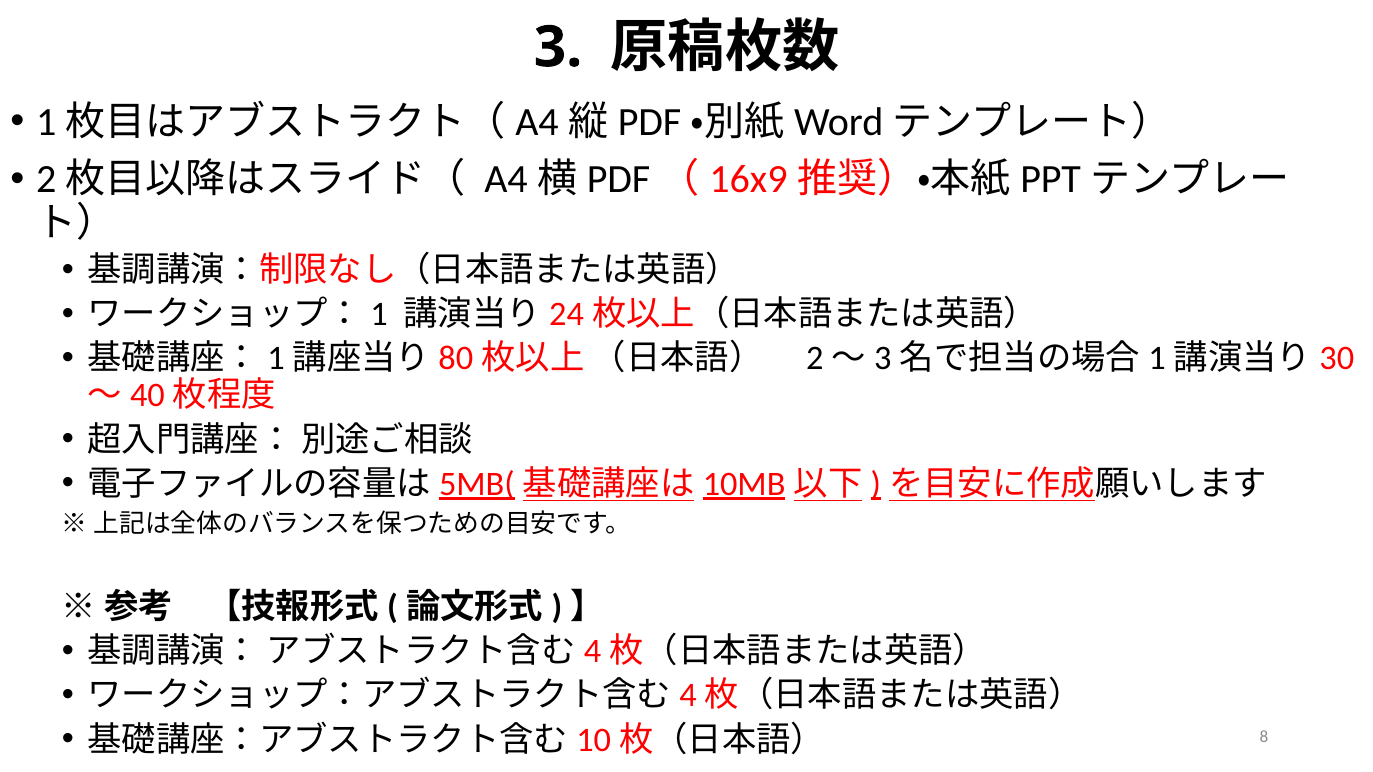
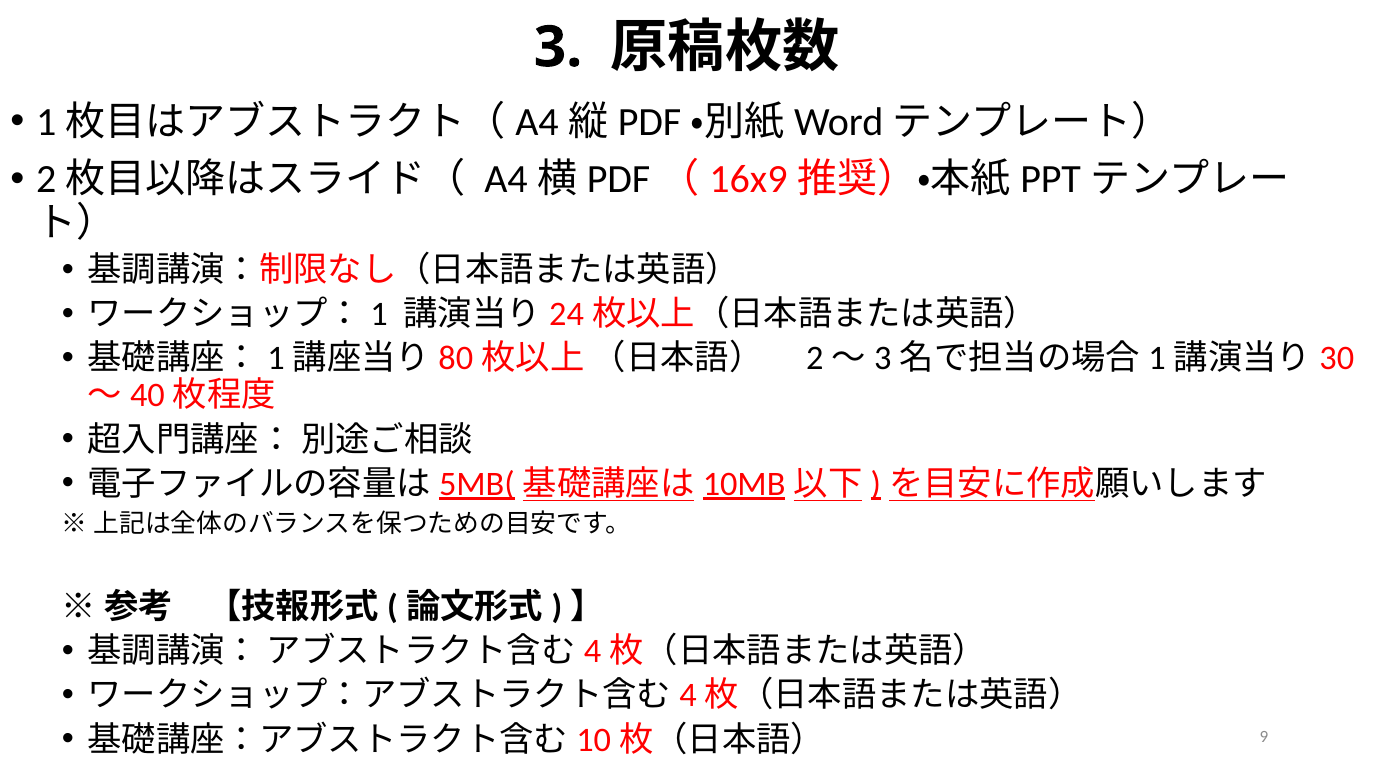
8: 8 -> 9 (1264, 737)
